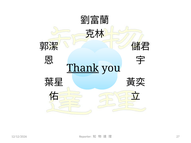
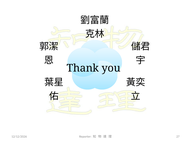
Thank underline: present -> none (83, 68)
